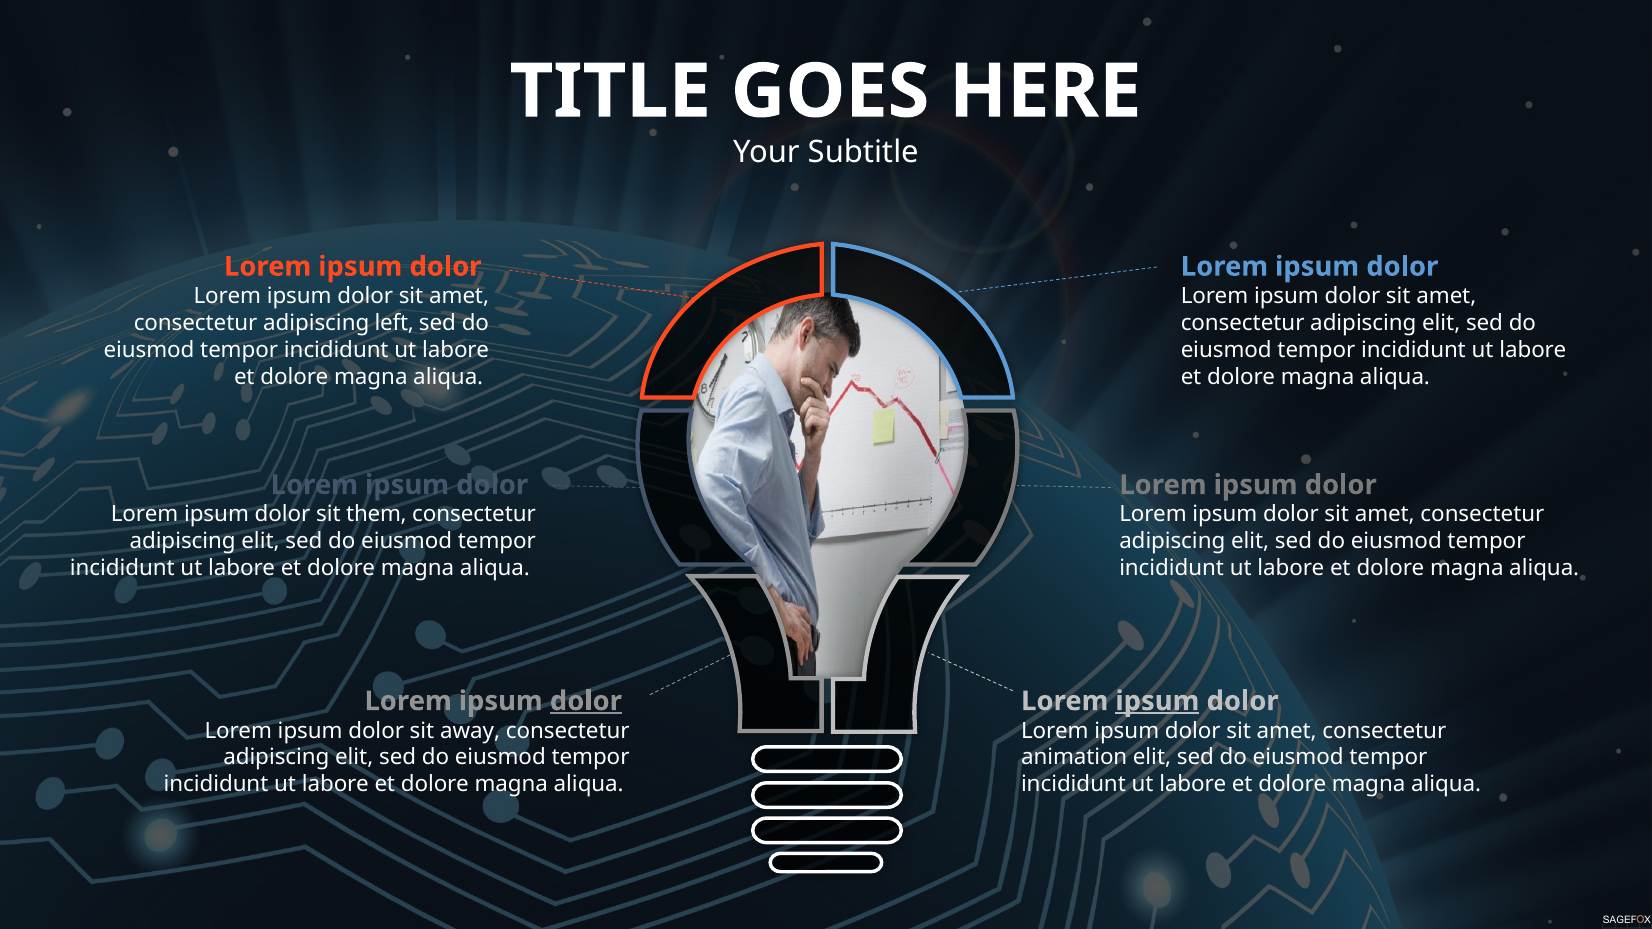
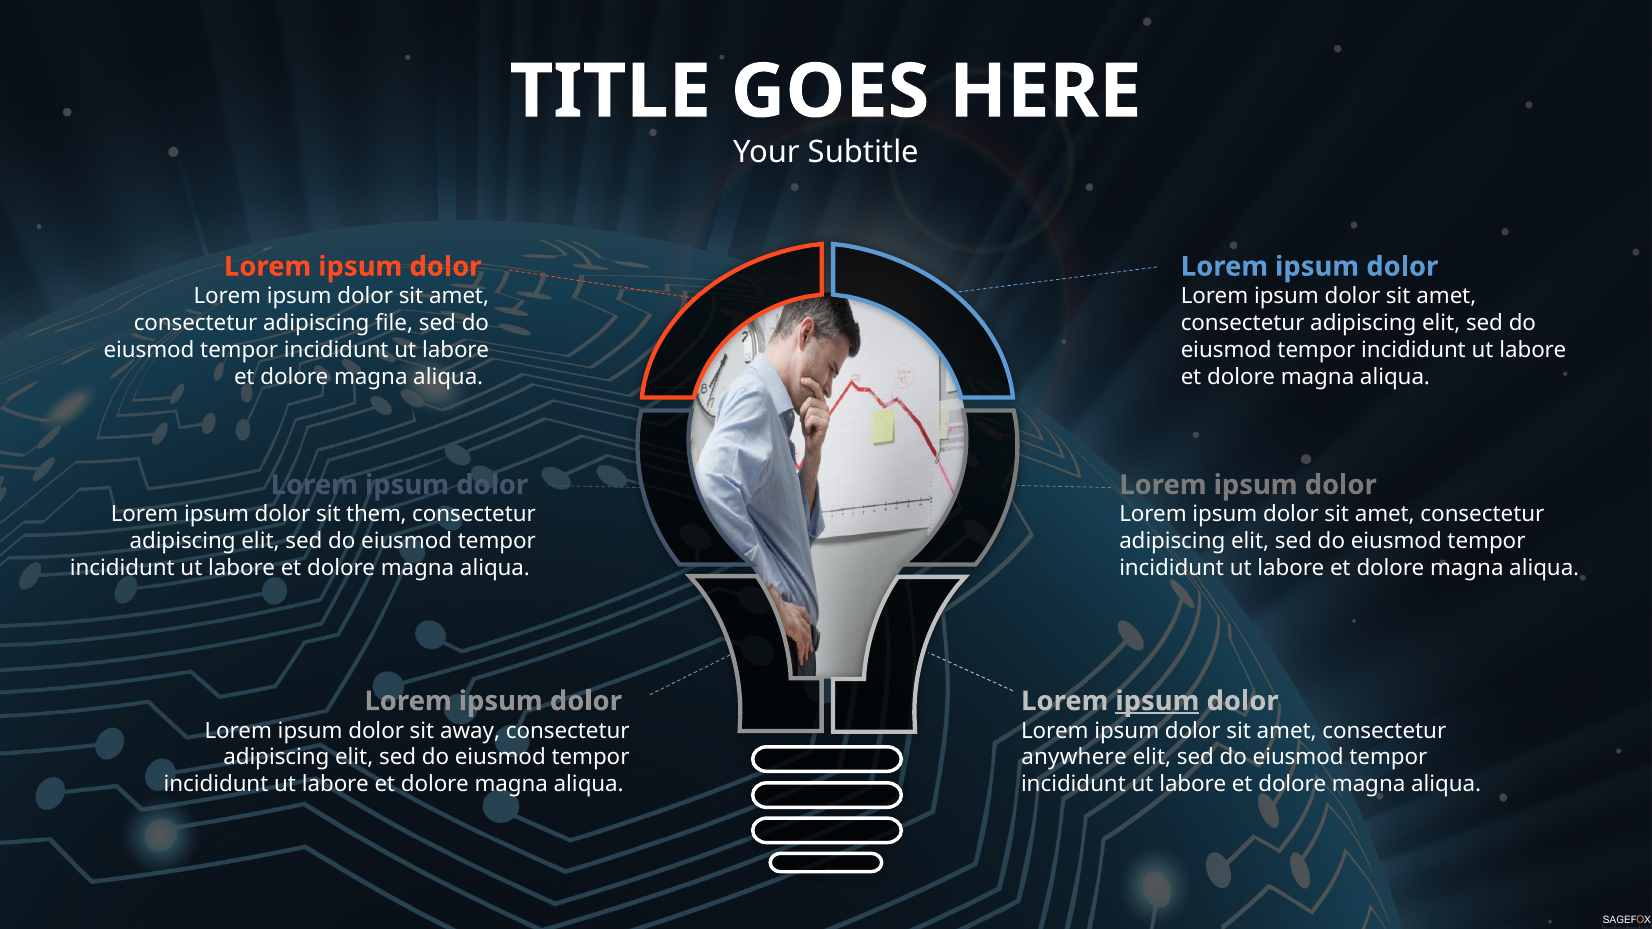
left: left -> file (394, 323)
dolor underline: present -> none (586, 701)
animation: animation -> anywhere (1074, 758)
